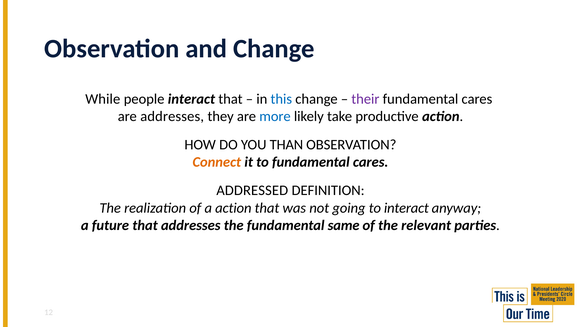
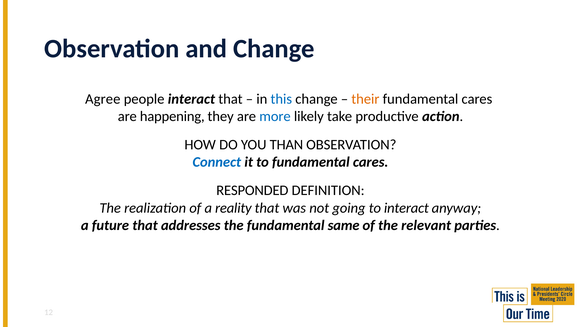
While: While -> Agree (103, 99)
their colour: purple -> orange (365, 99)
are addresses: addresses -> happening (172, 116)
Connect colour: orange -> blue (217, 162)
ADDRESSED: ADDRESSED -> RESPONDED (252, 190)
a action: action -> reality (233, 208)
